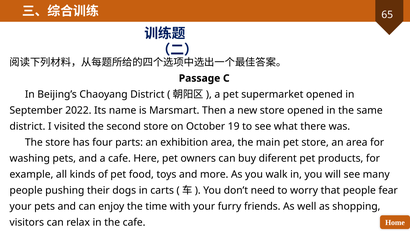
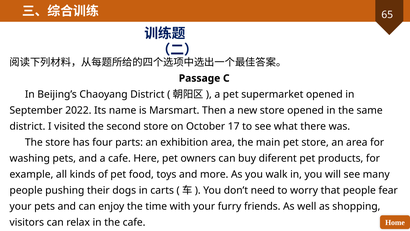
19: 19 -> 17 (234, 126)
